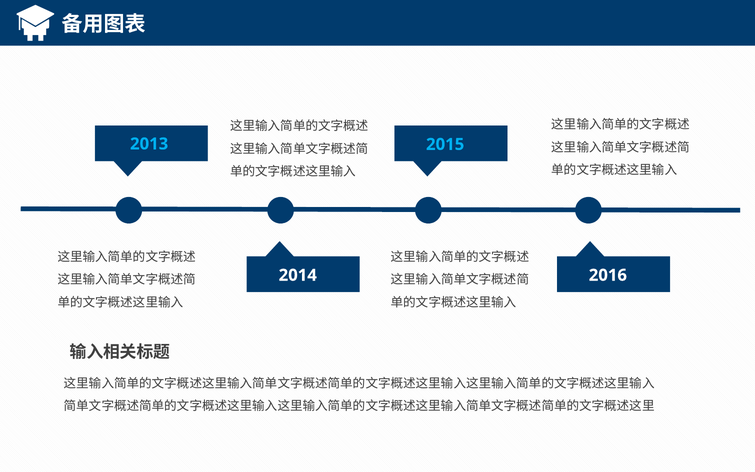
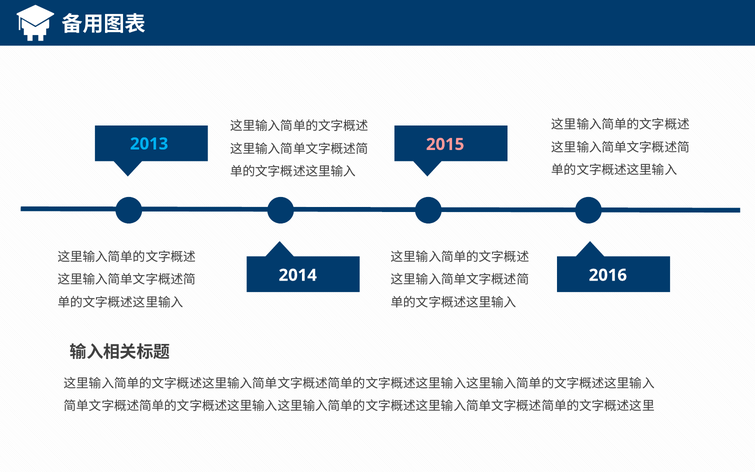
2015 colour: light blue -> pink (445, 144)
